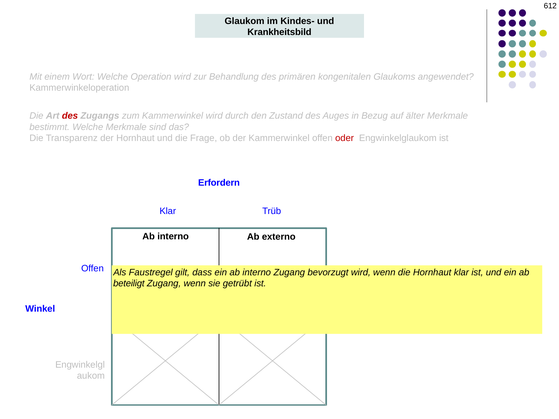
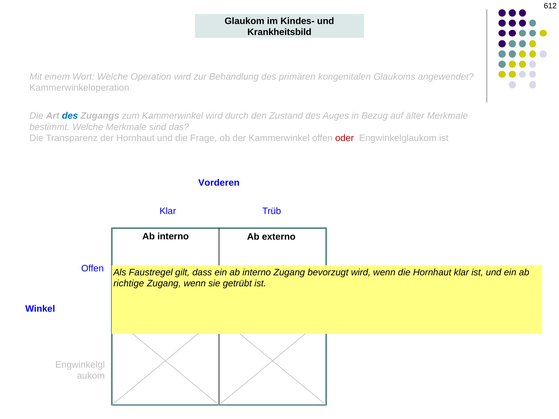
des colour: red -> blue (70, 116)
Erfordern: Erfordern -> Vorderen (219, 183)
beteiligt: beteiligt -> richtige (129, 284)
